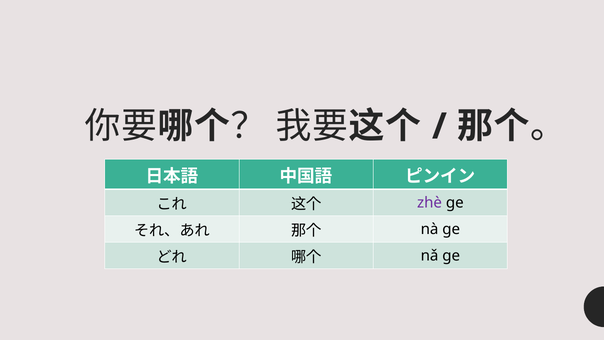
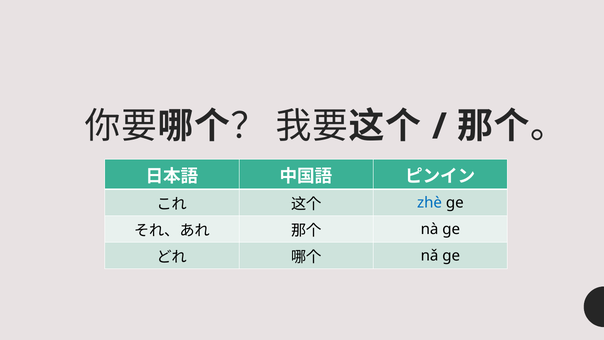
zhè colour: purple -> blue (430, 203)
